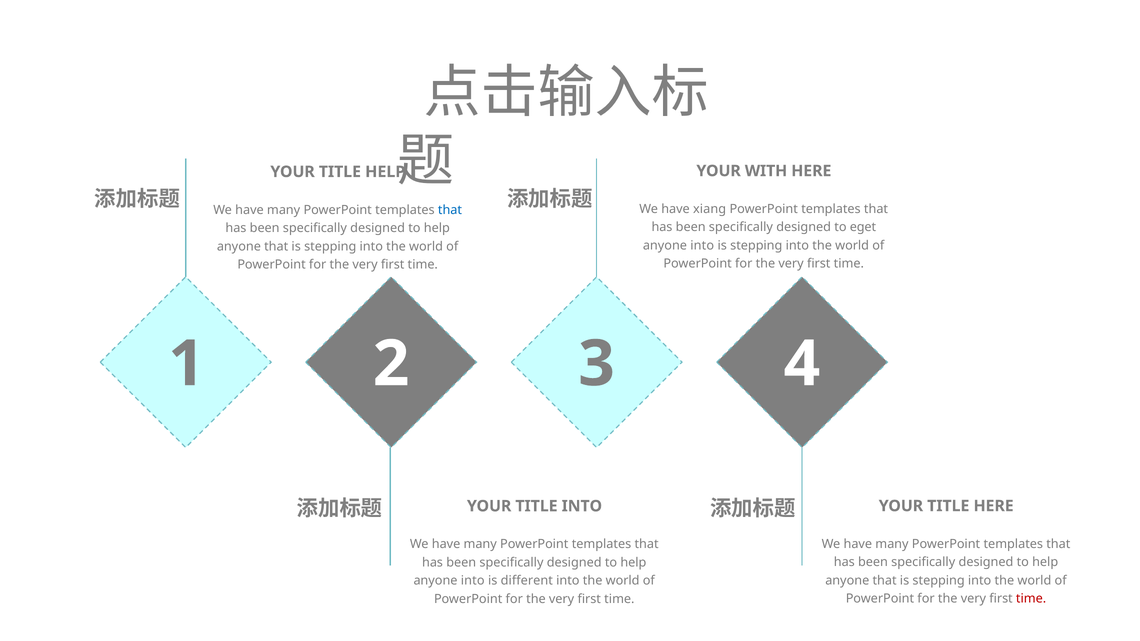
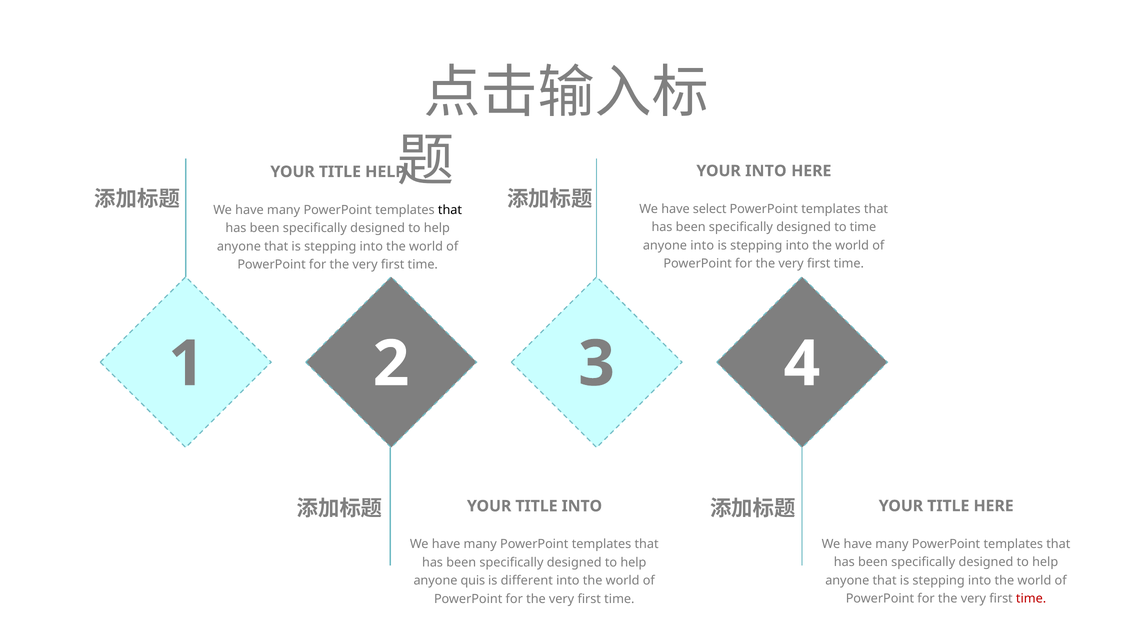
YOUR WITH: WITH -> INTO (766, 171)
xiang: xiang -> select (710, 209)
that colour: blue -> black (450, 210)
to eget: eget -> time (863, 227)
into: into -> quis (473, 581)
